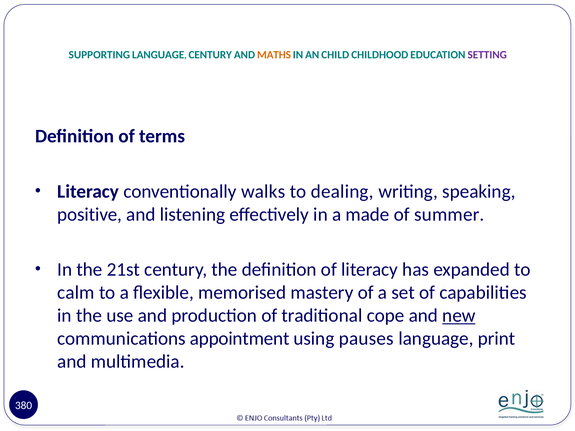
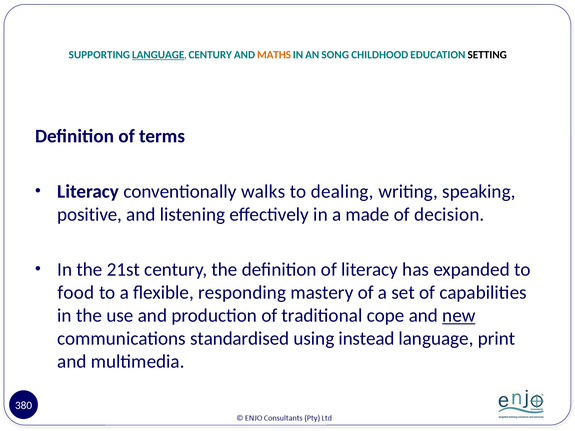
LANGUAGE underline: none -> present (158, 55)
CHILD: CHILD -> SONG (335, 55)
SETTING colour: purple -> black (487, 55)
summer: summer -> decision (449, 215)
calm: calm -> food (76, 293)
memorised: memorised -> responding (242, 293)
appointment: appointment -> standardised (240, 339)
pauses: pauses -> instead (367, 339)
